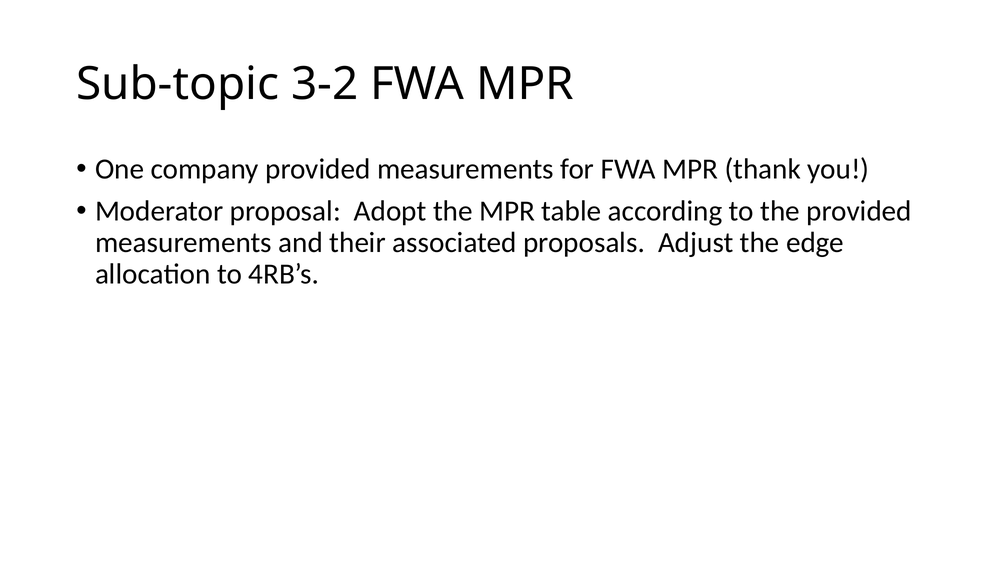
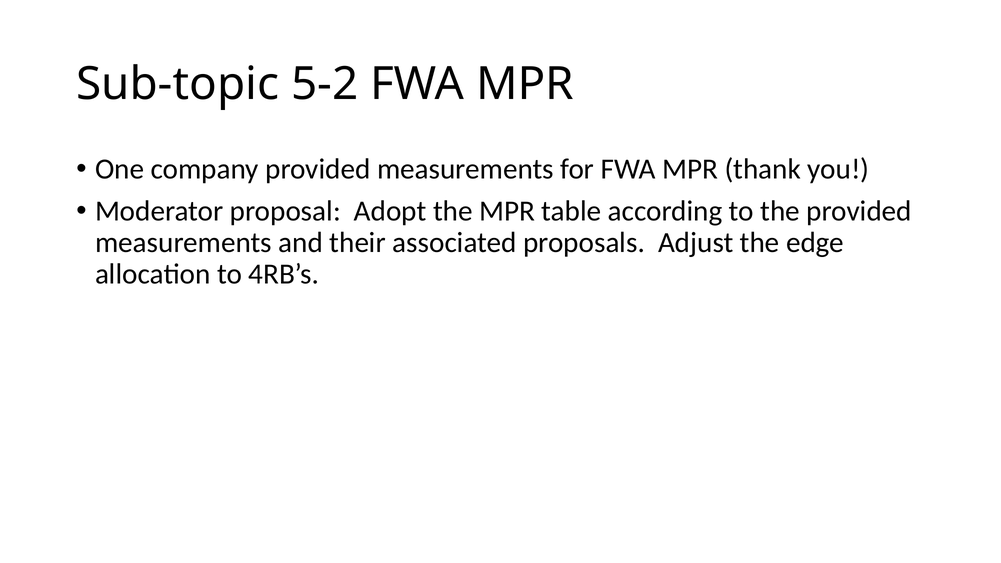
3-2: 3-2 -> 5-2 (325, 84)
